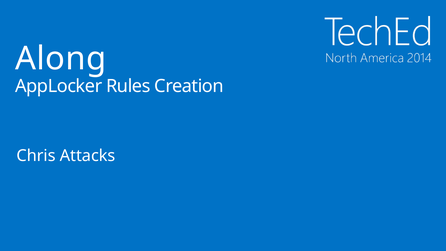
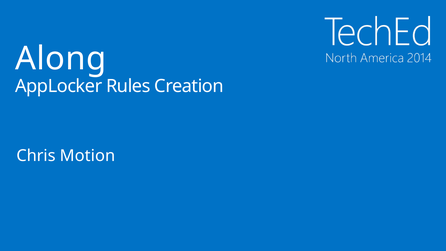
Attacks: Attacks -> Motion (88, 156)
